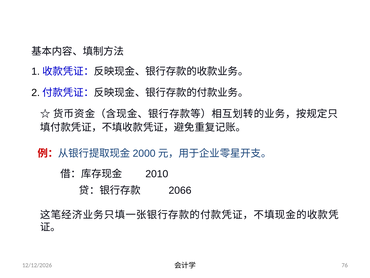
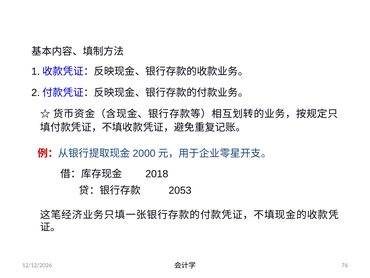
2010: 2010 -> 2018 (157, 174)
2066: 2066 -> 2053 (180, 190)
